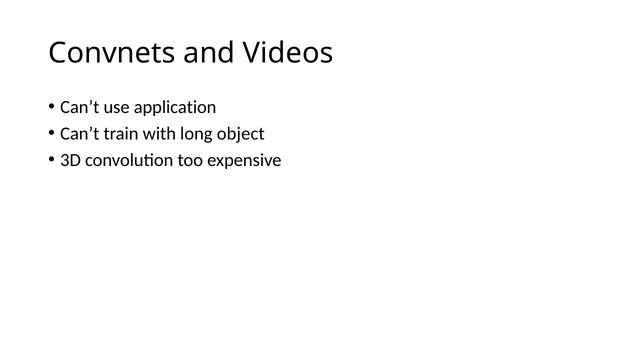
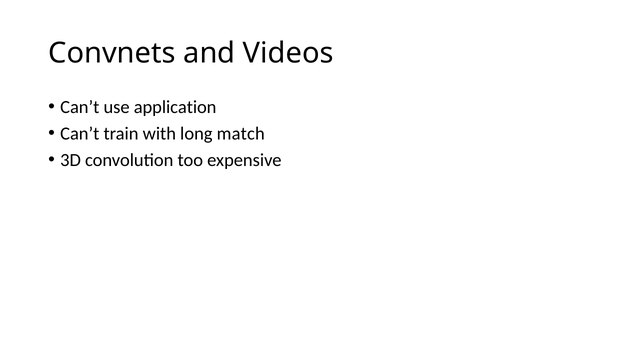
object: object -> match (241, 134)
